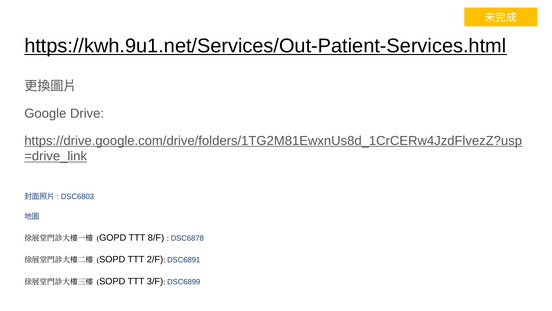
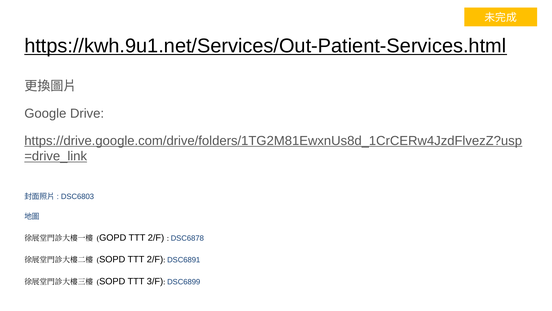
GOPD TTT 8/F: 8/F -> 2/F (156, 237)
